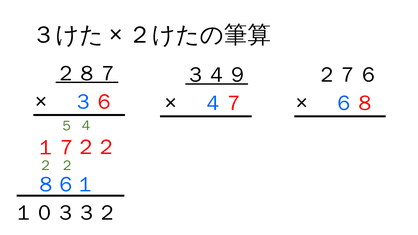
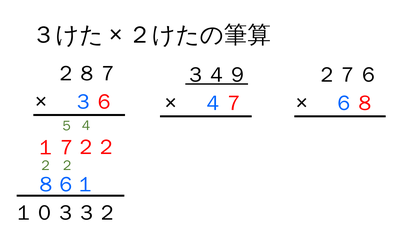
２８７ underline: present -> none (87, 73)
